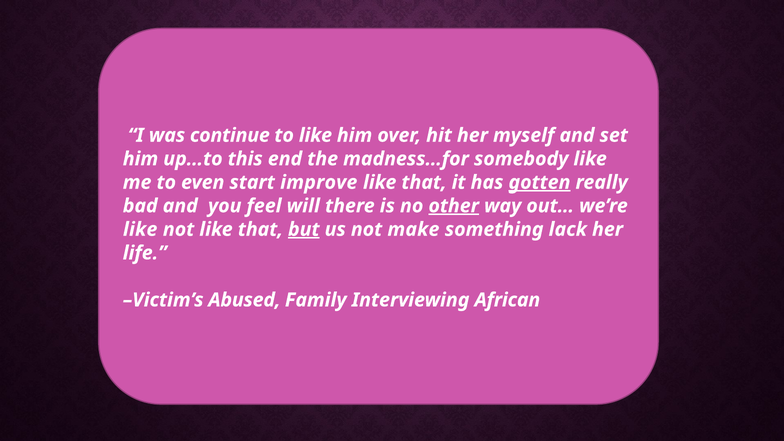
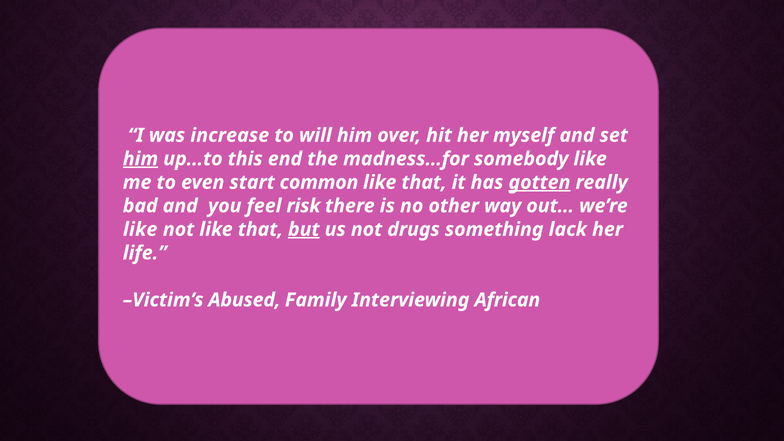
continue: continue -> increase (230, 135)
to like: like -> will (315, 135)
him underline: none -> present (140, 159)
improve: improve -> common (319, 182)
will: will -> risk (303, 206)
other underline: present -> none (454, 206)
make: make -> drugs (414, 229)
